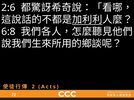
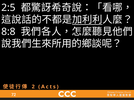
2:6: 2:6 -> 2:5 (8, 8)
6:8: 6:8 -> 8:8 (8, 32)
